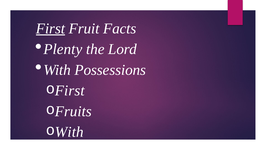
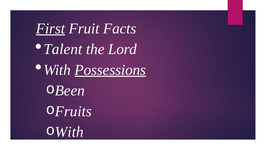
Plenty: Plenty -> Talent (63, 49)
Possessions underline: none -> present (110, 70)
First: First -> Been (70, 90)
